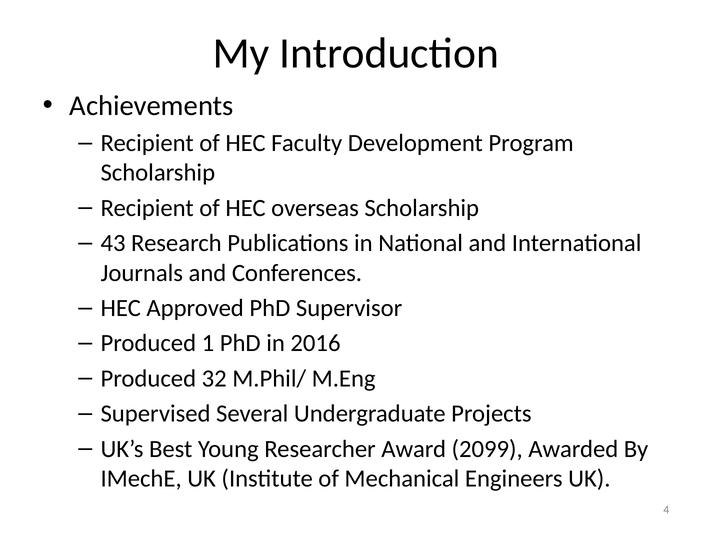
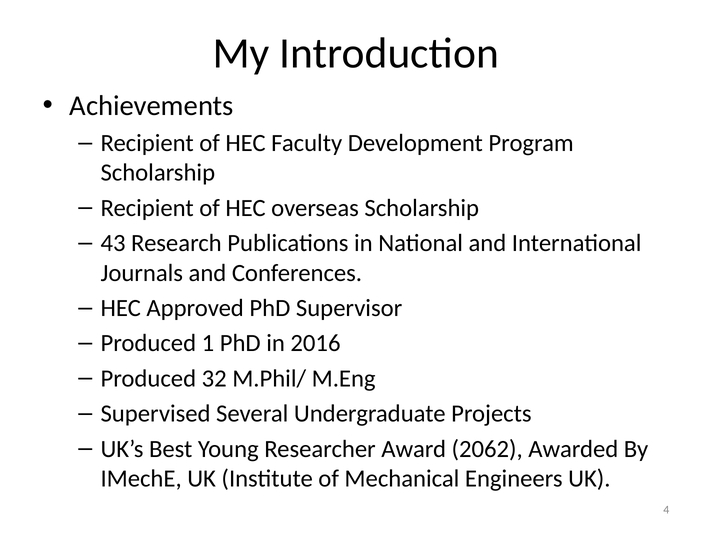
2099: 2099 -> 2062 (487, 449)
